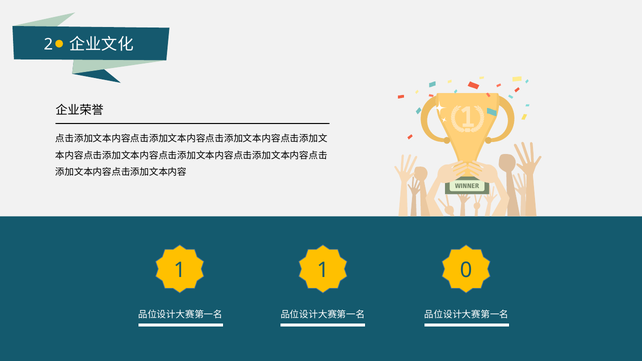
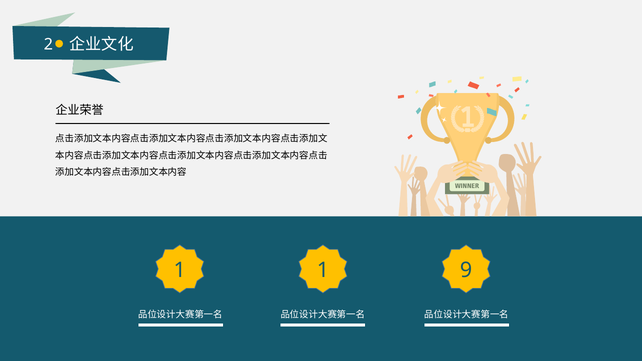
0: 0 -> 9 (466, 270)
